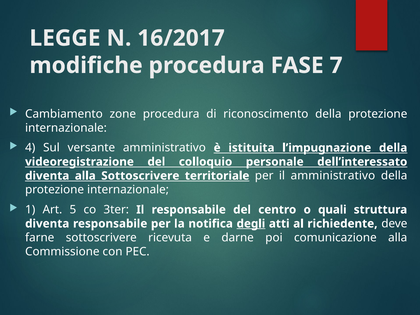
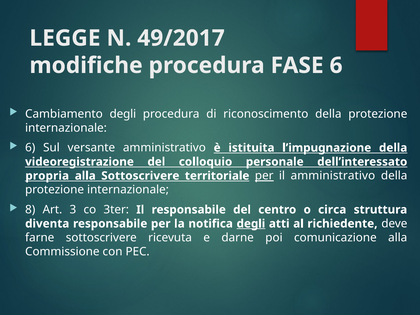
16/2017: 16/2017 -> 49/2017 (181, 38)
FASE 7: 7 -> 6 (336, 65)
Cambiamento zone: zone -> degli (123, 114)
4: 4 -> 6 (30, 148)
diventa: diventa -> propria (47, 176)
per underline: none -> present (264, 176)
1: 1 -> 8 (30, 210)
5: 5 -> 3 (73, 210)
quali: quali -> circa (332, 210)
